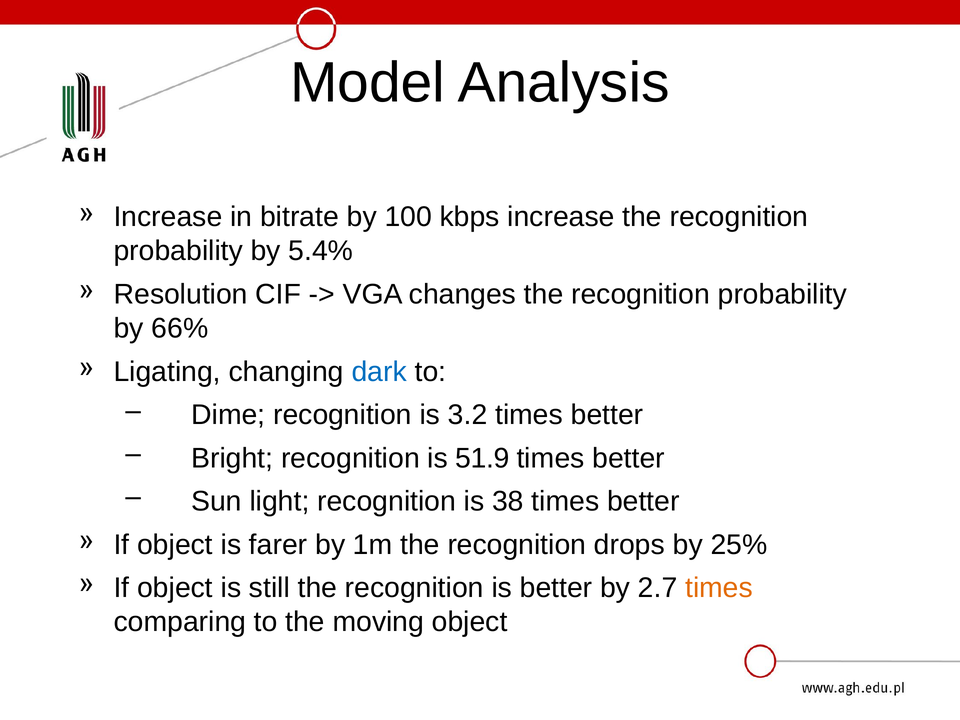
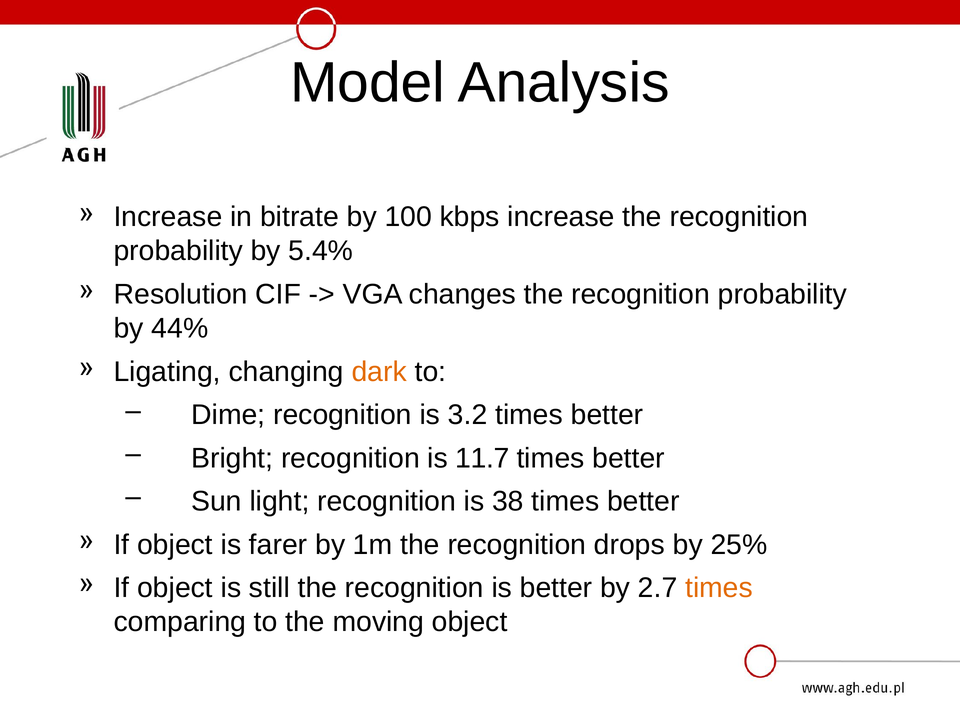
66%: 66% -> 44% (180, 328)
dark colour: blue -> orange (379, 372)
51.9: 51.9 -> 11.7 (482, 458)
